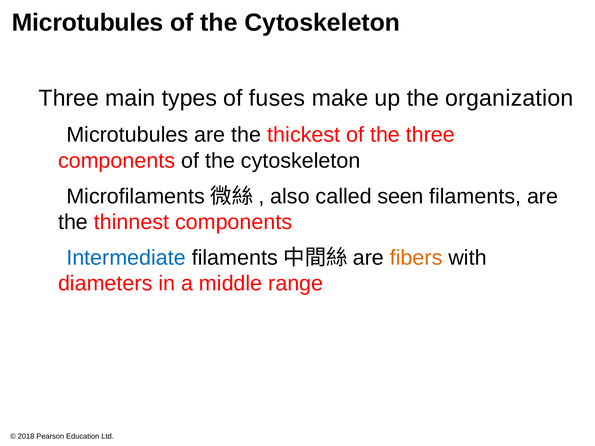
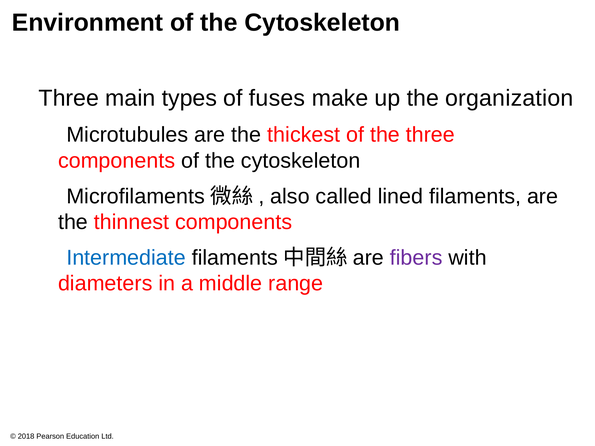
Microtubules: Microtubules -> Environment (88, 23)
seen: seen -> lined (400, 196)
fibers colour: orange -> purple (416, 258)
